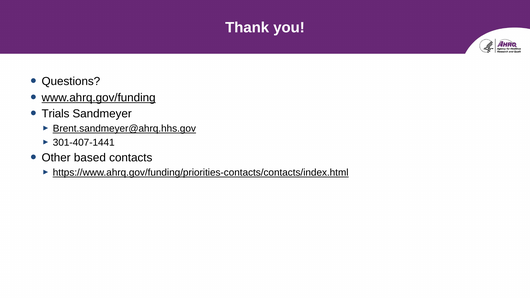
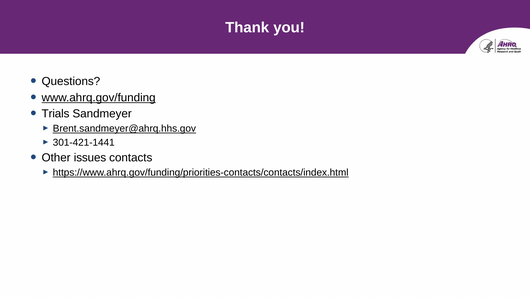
301-407-1441: 301-407-1441 -> 301-421-1441 (84, 142)
based: based -> issues (90, 158)
